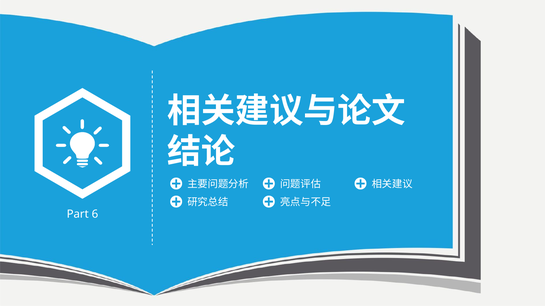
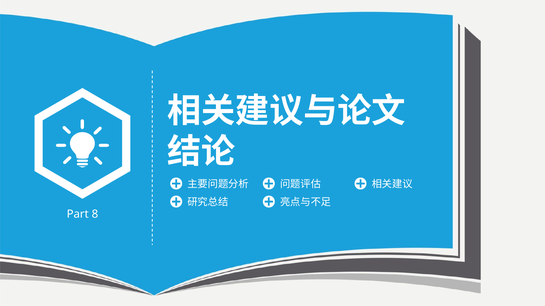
6: 6 -> 8 (95, 215)
